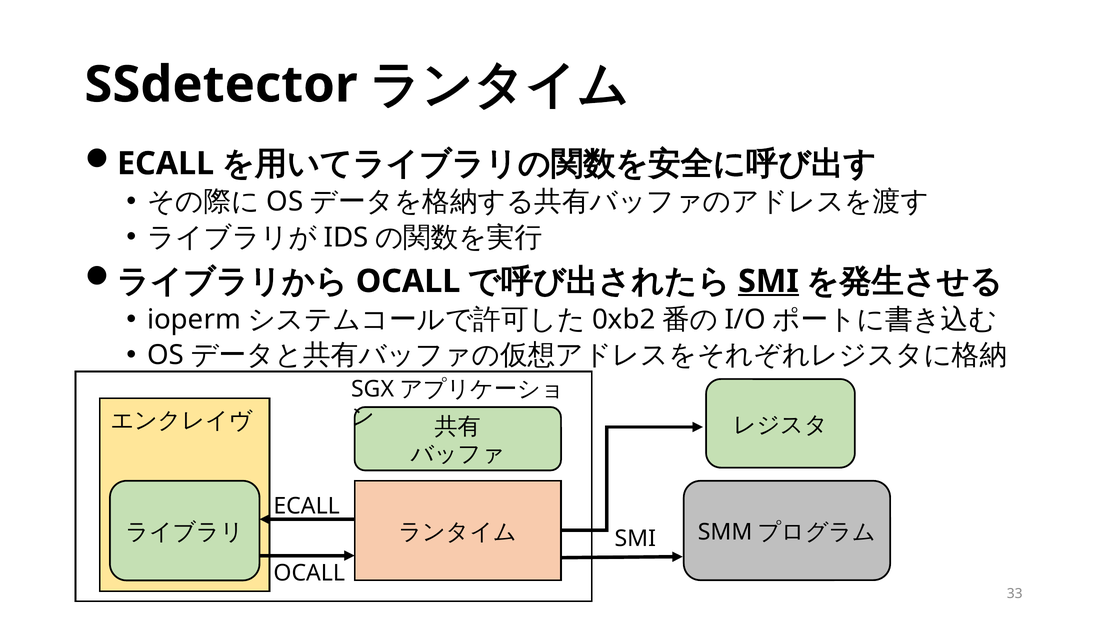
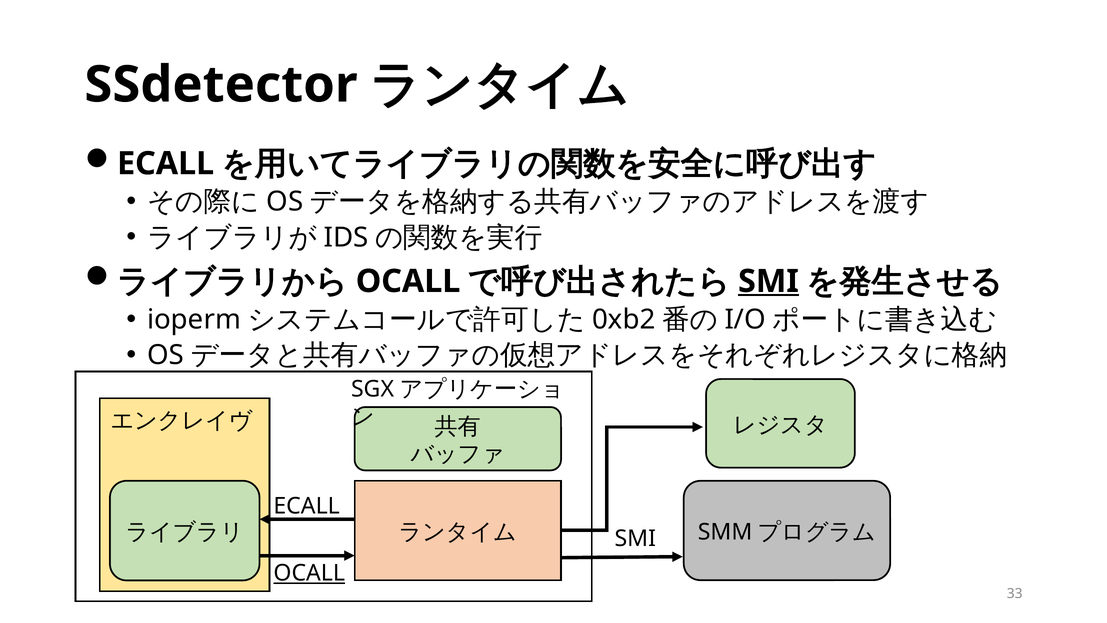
OCALL underline: none -> present (309, 573)
